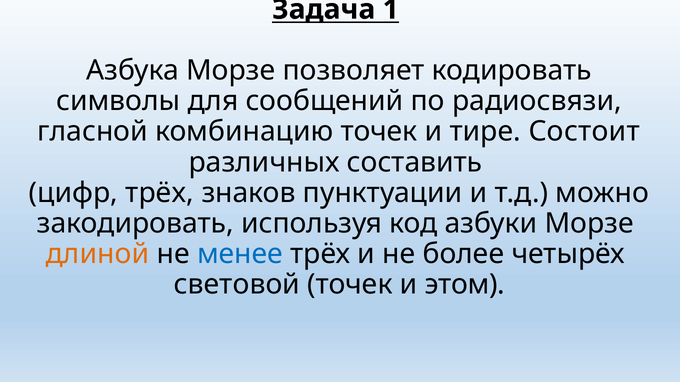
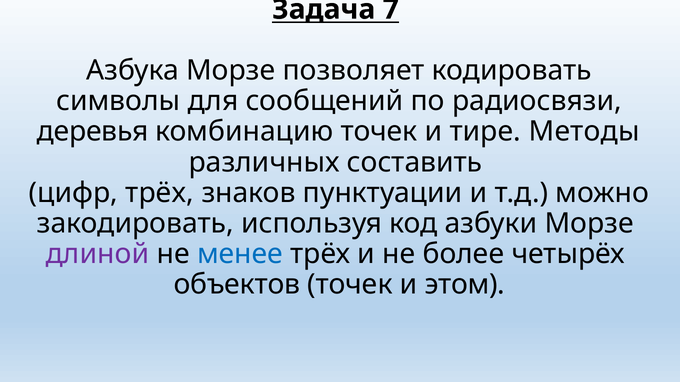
1: 1 -> 7 (391, 9)
гласной: гласной -> деревья (93, 132)
Состоит: Состоит -> Методы (584, 132)
длиной colour: orange -> purple (98, 254)
световой: световой -> объектов (237, 285)
